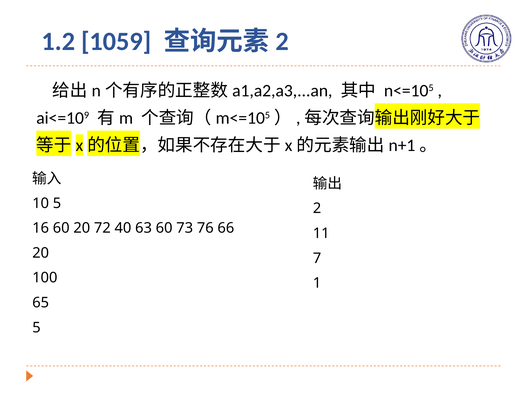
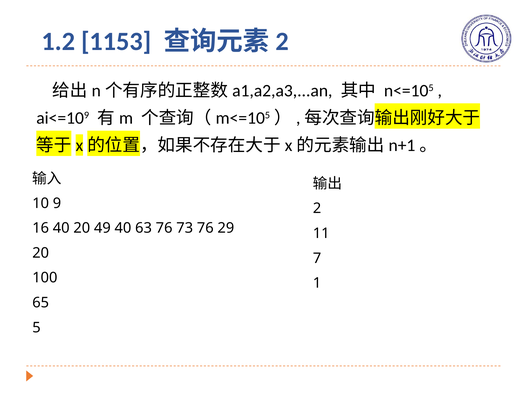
1059: 1059 -> 1153 (116, 42)
10 5: 5 -> 9 (57, 203)
16 60: 60 -> 40 (61, 228)
72: 72 -> 49 (102, 228)
63 60: 60 -> 76 (164, 228)
66: 66 -> 29 (226, 228)
